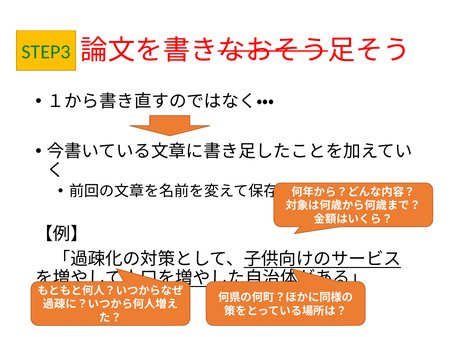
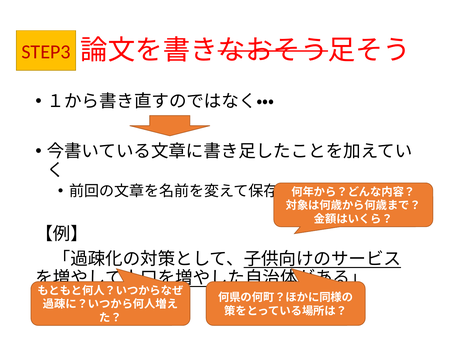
STEP3 colour: green -> red (46, 52)
